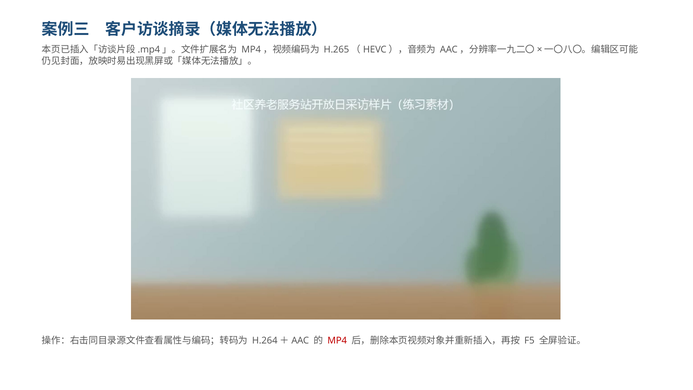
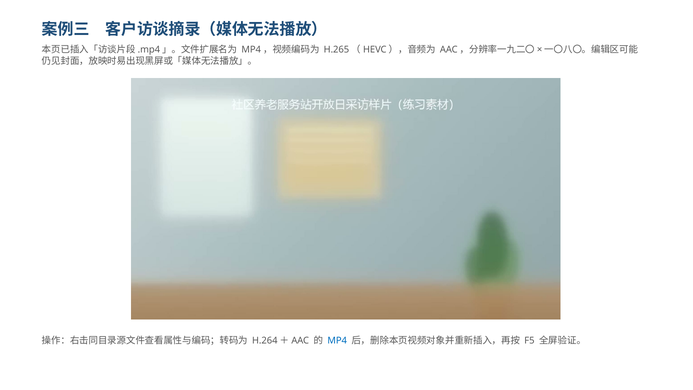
MP4 colour: red -> blue (337, 340)
